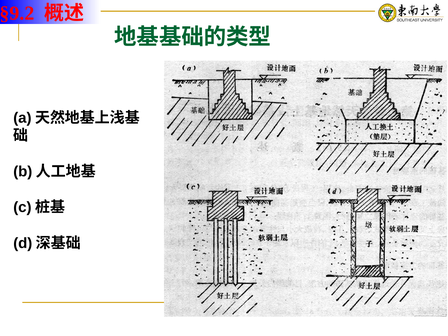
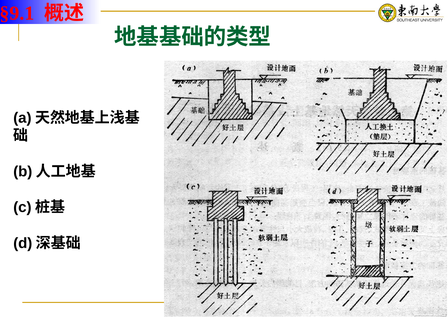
§9.2: §9.2 -> §9.1 (17, 13)
